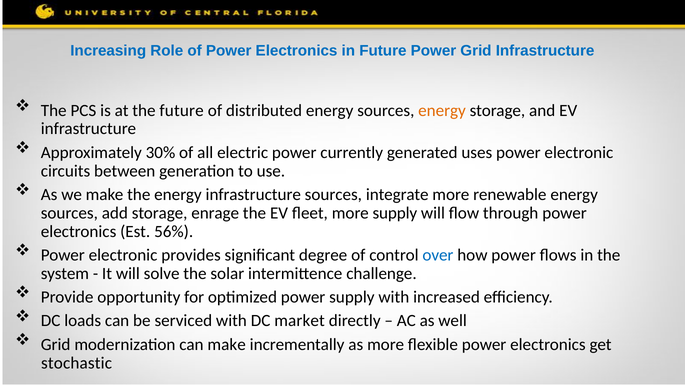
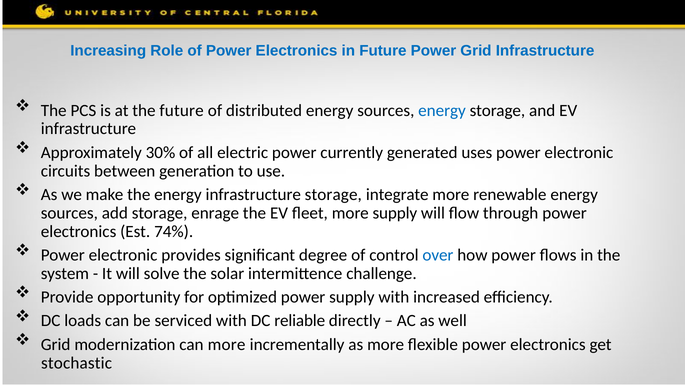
energy colour: orange -> blue (442, 110)
infrastructure sources: sources -> storage (333, 195)
56%: 56% -> 74% (174, 232)
market: market -> reliable (300, 321)
can make: make -> more (227, 345)
